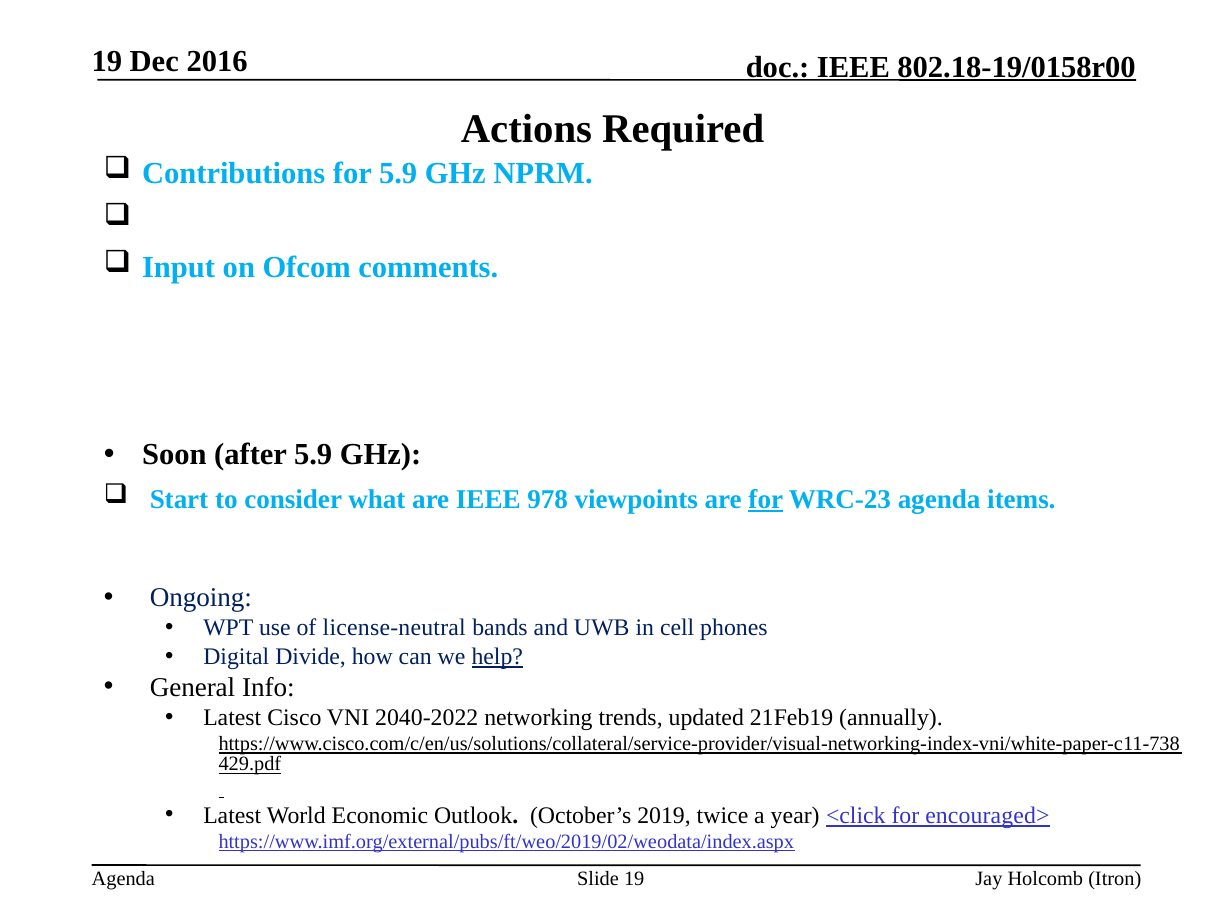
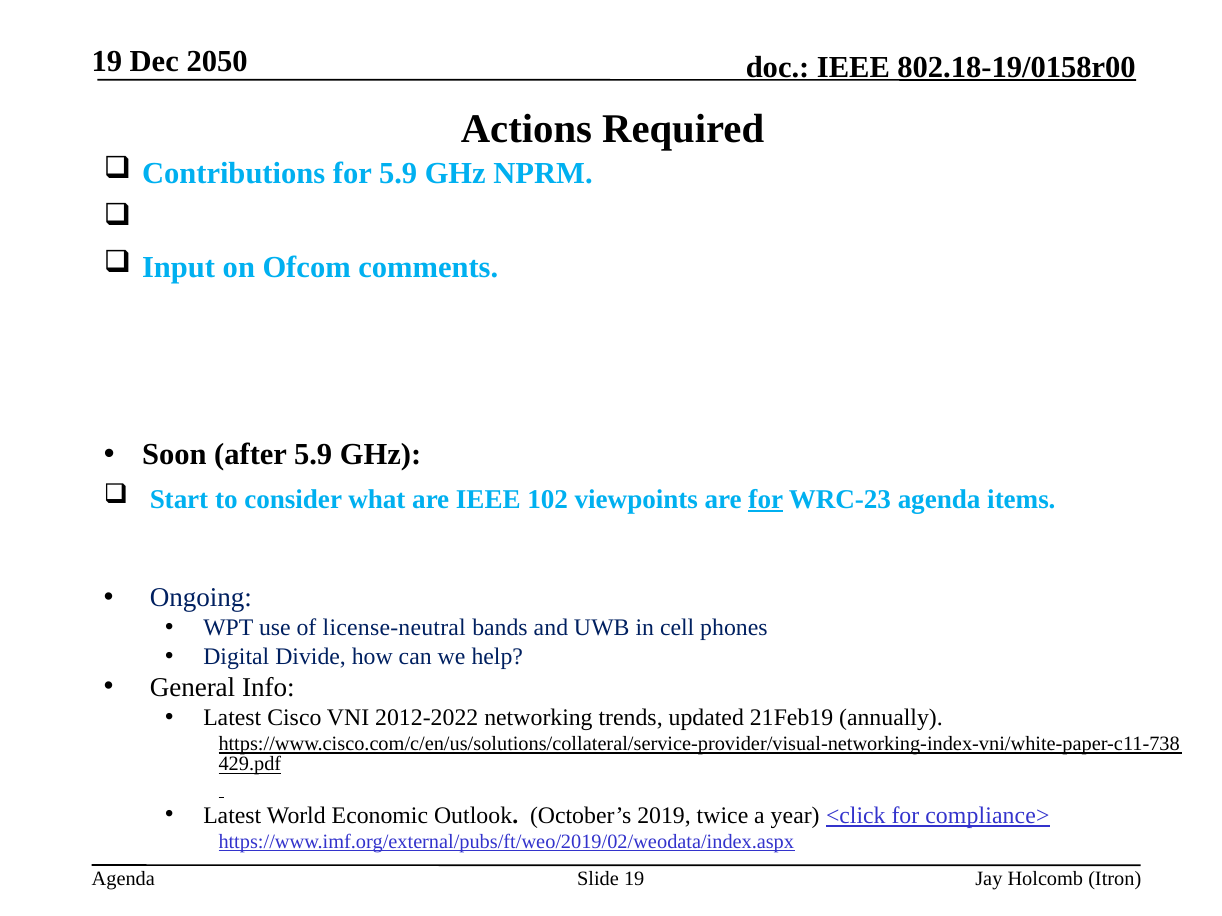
2016: 2016 -> 2050 (217, 61)
978: 978 -> 102 (548, 500)
help underline: present -> none (497, 657)
2040-2022: 2040-2022 -> 2012-2022 (427, 718)
encouraged>: encouraged> -> compliance> (987, 816)
